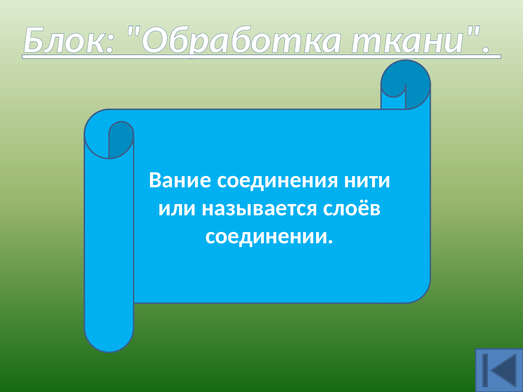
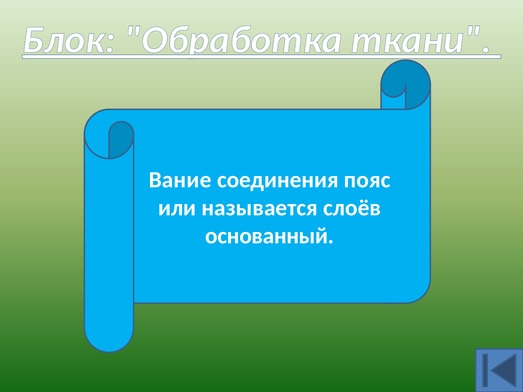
нити: нити -> пояс (367, 180)
соединении: соединении -> основанный (270, 236)
